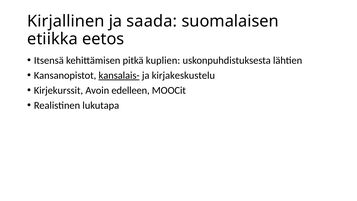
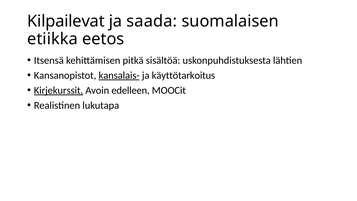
Kirjallinen: Kirjallinen -> Kilpailevat (66, 21)
kuplien: kuplien -> sisältöä (163, 60)
kirjakeskustelu: kirjakeskustelu -> käyttötarkoitus (183, 75)
Kirjekurssit underline: none -> present (58, 90)
